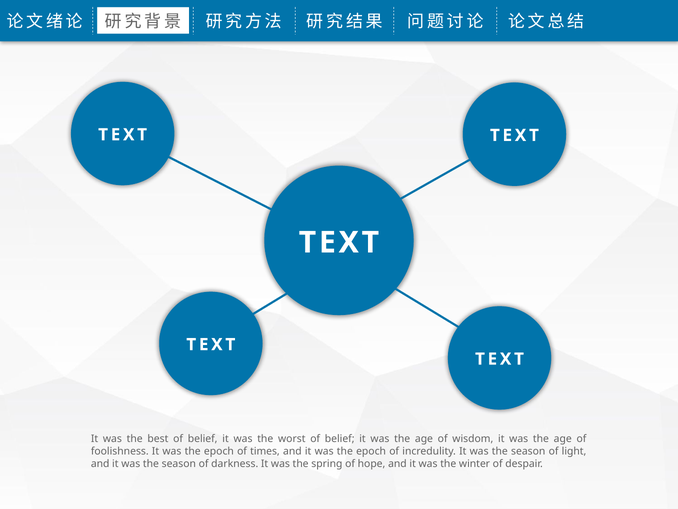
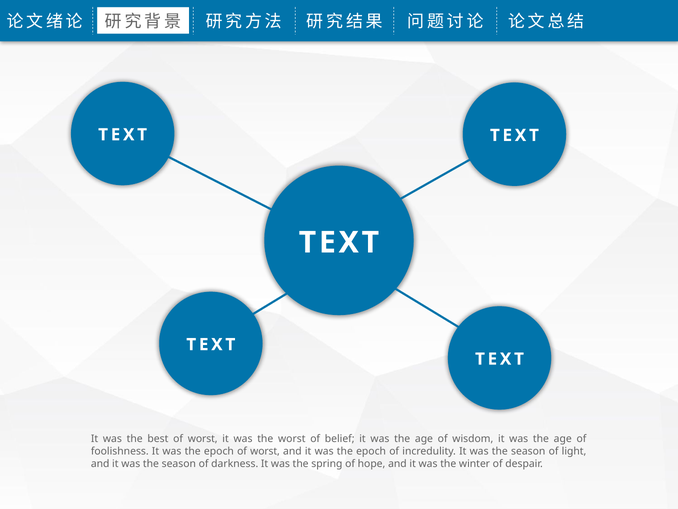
best of belief: belief -> worst (203, 438)
epoch of times: times -> worst (265, 451)
